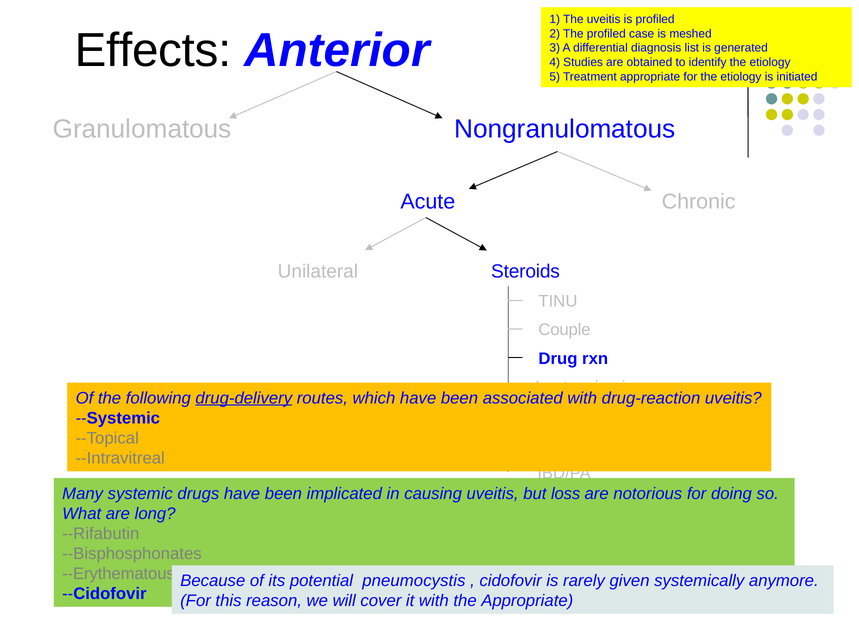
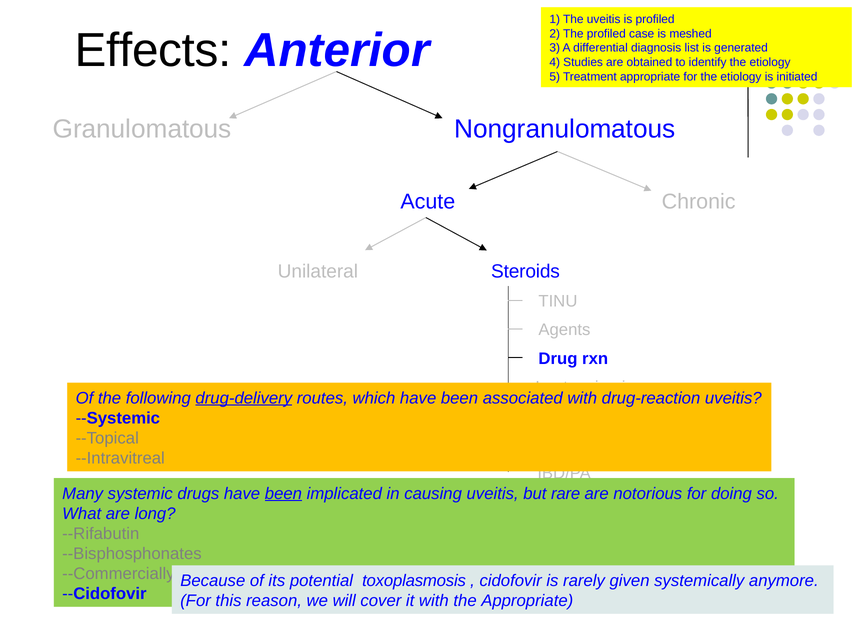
Couple: Couple -> Agents (564, 330)
been underline: none -> present (283, 494)
loss: loss -> rare (566, 494)
--Erythematous: --Erythematous -> --Commercially (118, 574)
pneumocystis: pneumocystis -> toxoplasmosis (414, 581)
